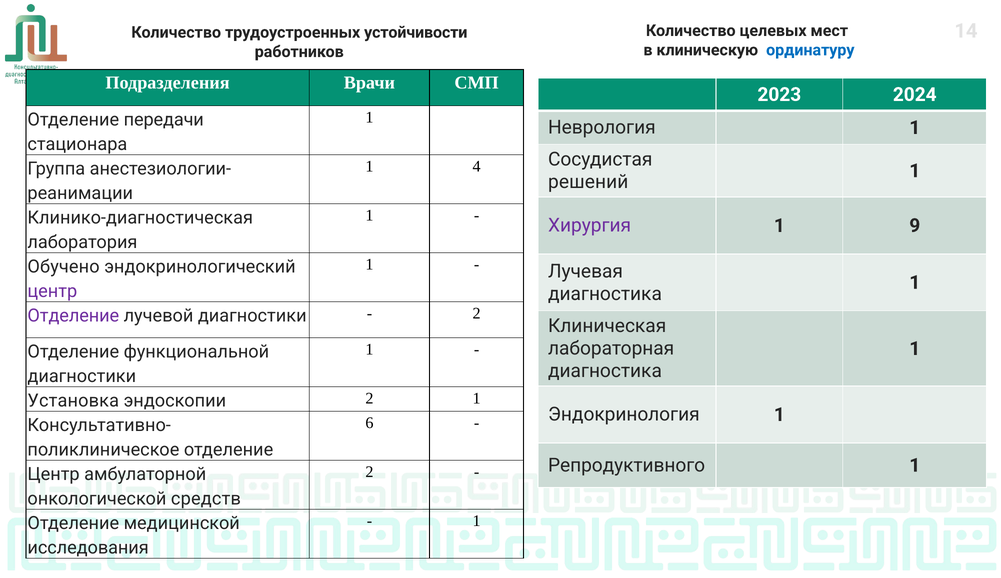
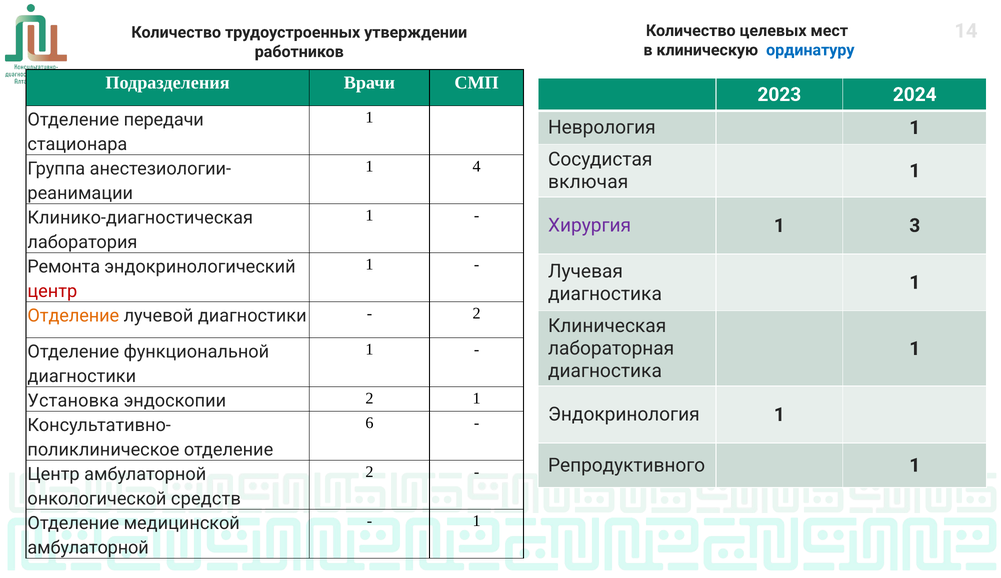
устойчивости: устойчивости -> утверждении (416, 32)
решений: решений -> включая (588, 182)
9: 9 -> 3 (915, 226)
Обучено: Обучено -> Ремонта (64, 267)
центр colour: purple -> red (52, 291)
Отделение colour: purple -> orange (73, 316)
исследования: исследования -> амбулаторной (88, 548)
